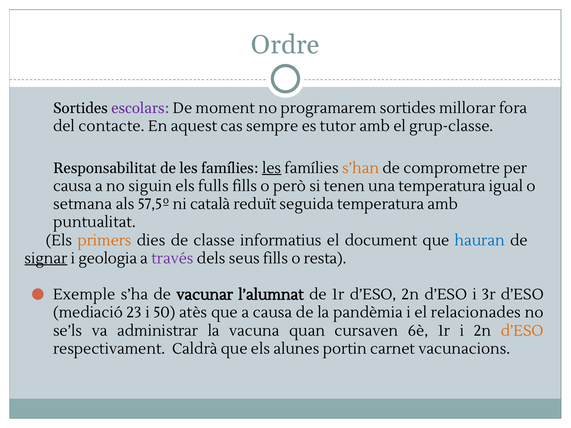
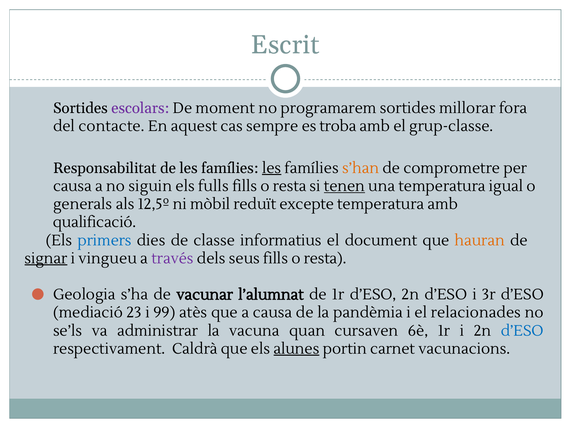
Ordre: Ordre -> Escrit (285, 45)
tutor: tutor -> troba (338, 126)
però: però -> resta (290, 186)
tenen underline: none -> present (344, 186)
setmana: setmana -> generals (83, 204)
57,5º: 57,5º -> 12,5º (154, 204)
català: català -> mòbil (210, 204)
seguida: seguida -> excepte (307, 204)
puntualitat: puntualitat -> qualificació (95, 222)
primers colour: orange -> blue (105, 241)
hauran colour: blue -> orange (480, 241)
geologia: geologia -> vingueu (108, 259)
Exemple: Exemple -> Geologia (84, 295)
50: 50 -> 99 (164, 313)
d’ESO colour: orange -> blue (522, 331)
alunes underline: none -> present (296, 349)
